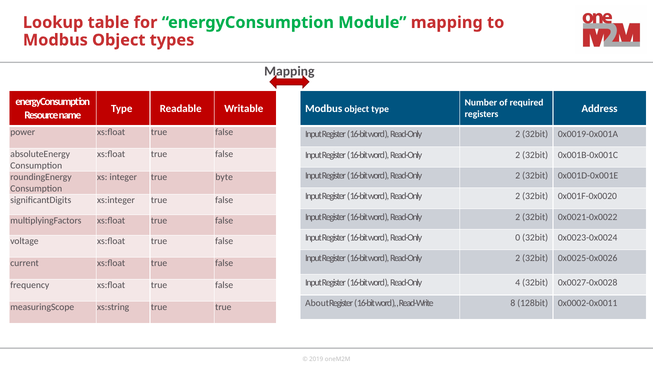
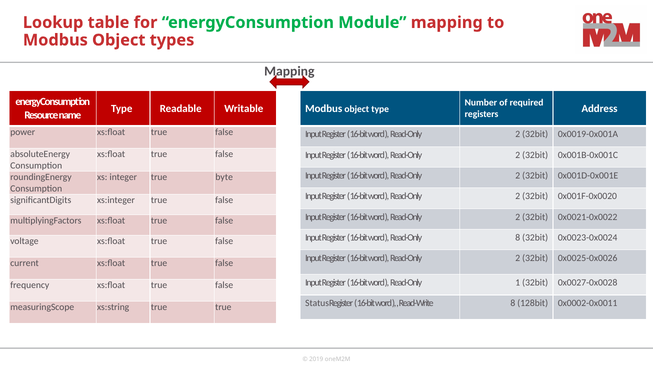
Read-Only 0: 0 -> 8 (518, 238)
4: 4 -> 1 (518, 283)
About: About -> Status (317, 304)
